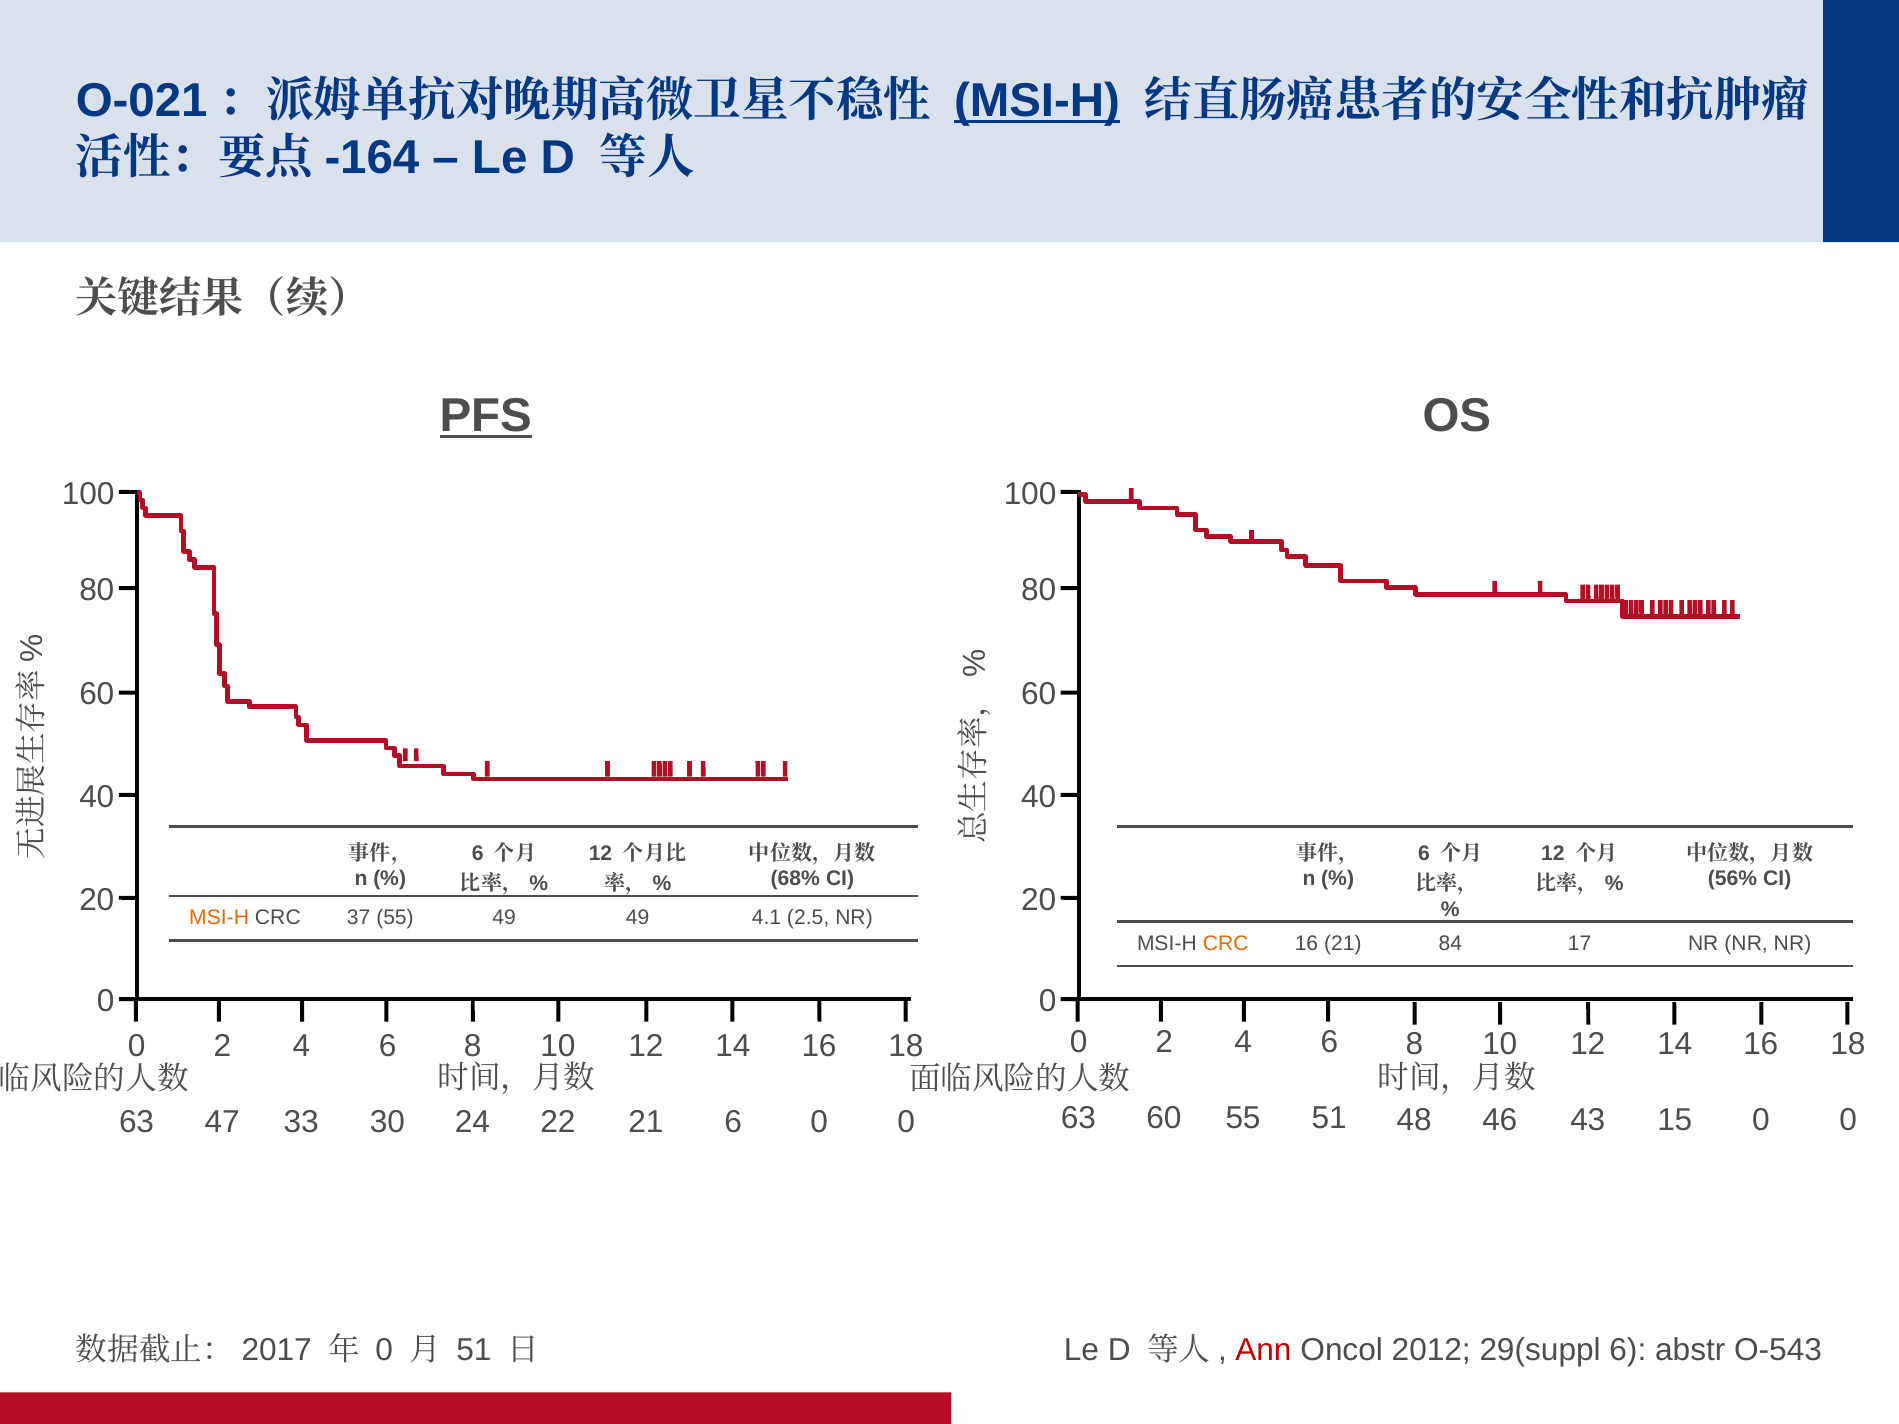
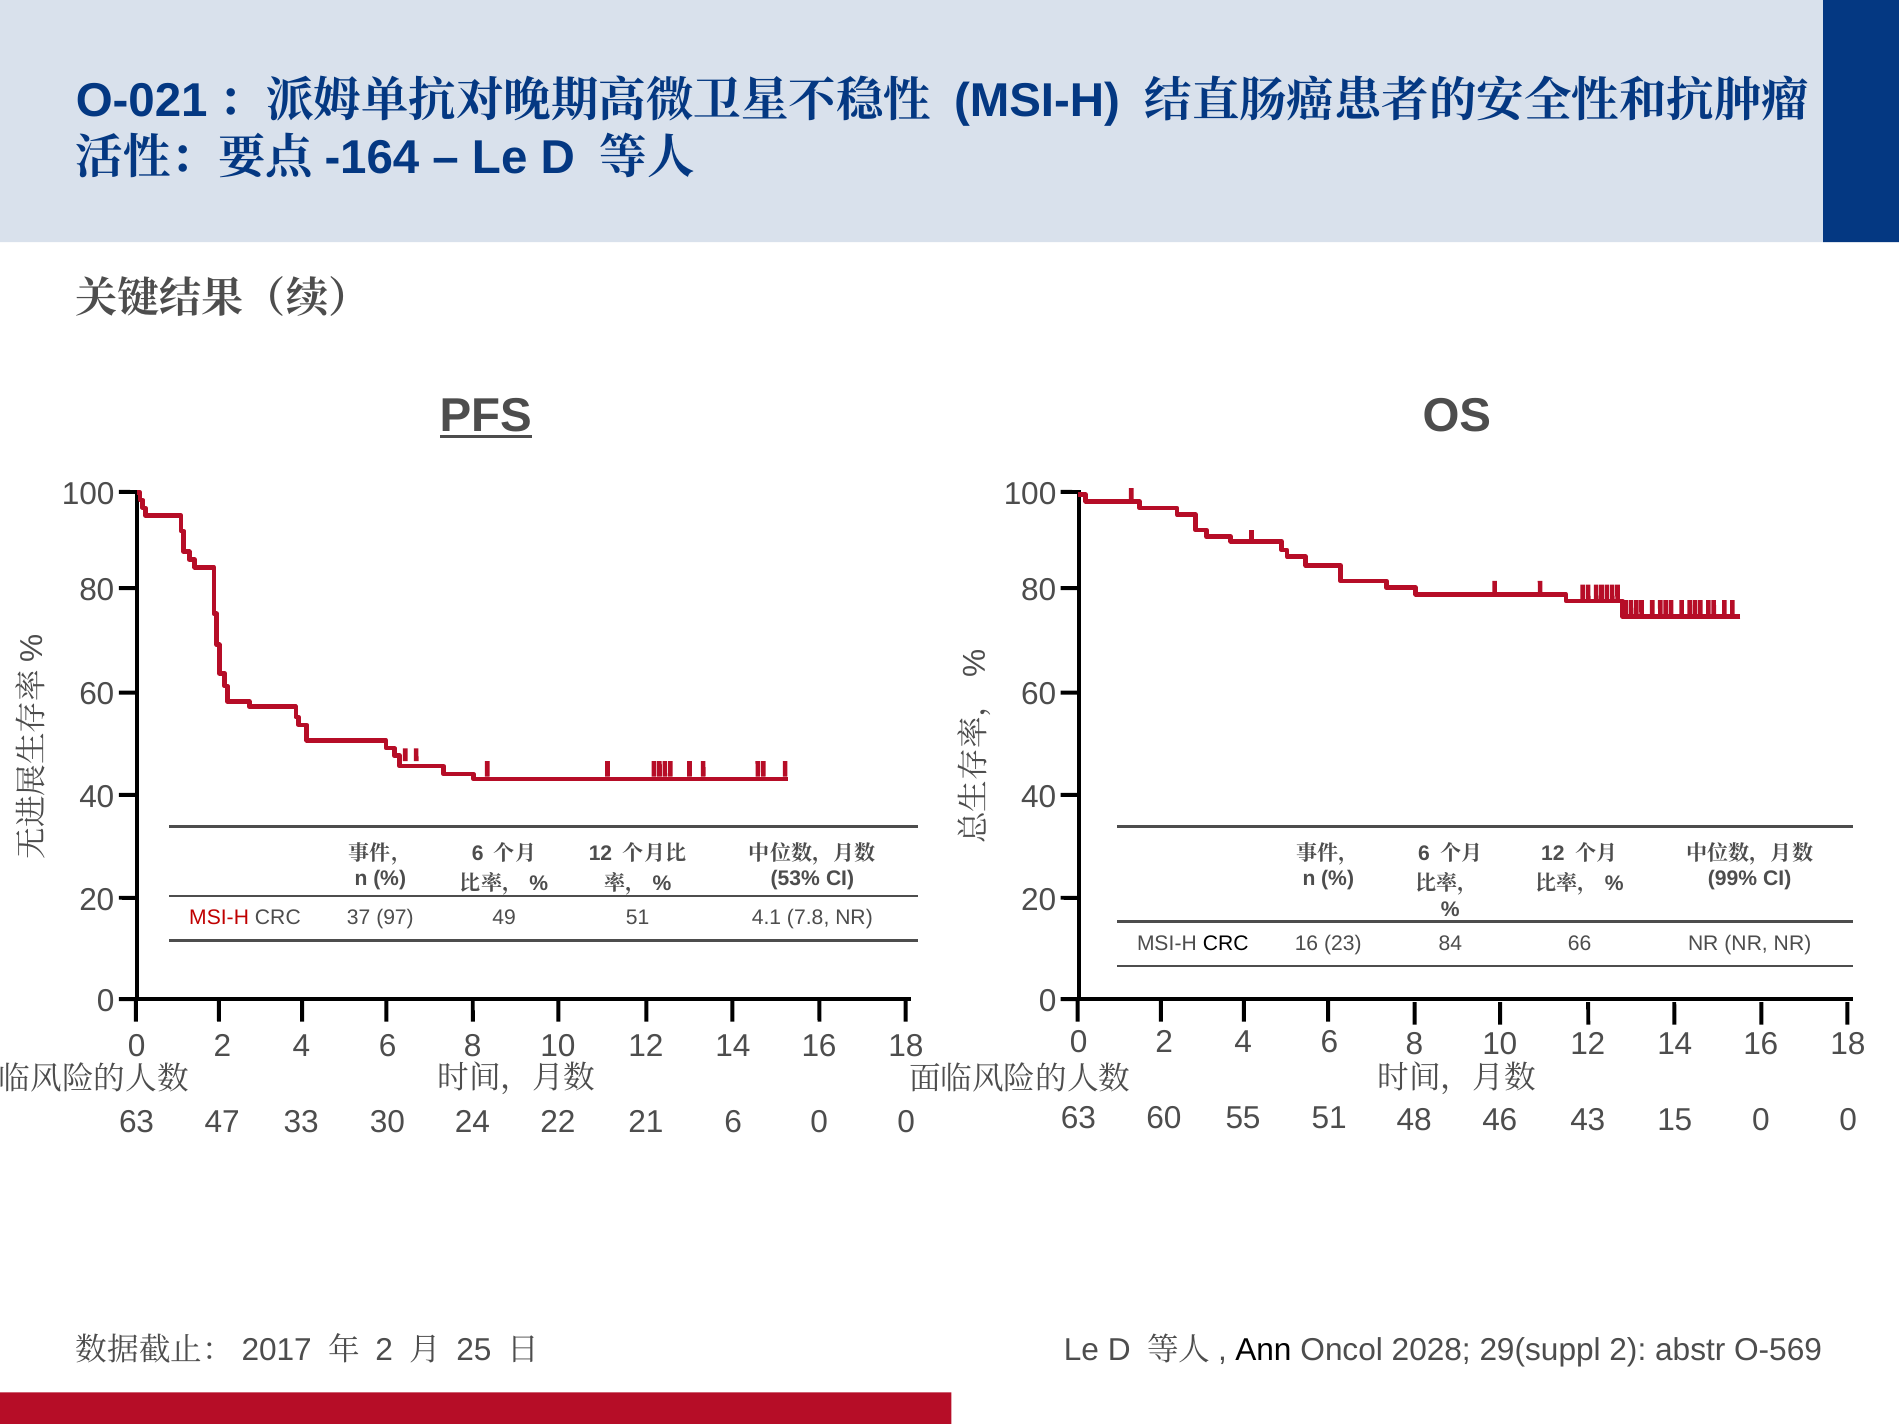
MSI-H underline: present -> none (1037, 101)
68%: 68% -> 53% (795, 879)
56%: 56% -> 99% (1732, 879)
MSI-H colour: orange -> red (219, 918)
37 55: 55 -> 97 (395, 918)
49 49: 49 -> 51 (638, 918)
2.5: 2.5 -> 7.8 (808, 918)
CRC colour: orange -> black (1226, 943)
16 21: 21 -> 23 (1343, 943)
17: 17 -> 66 (1580, 943)
0: 0 -> 2 (384, 1350)
51: 51 -> 25 (474, 1350)
Ann colour: red -> black (1263, 1350)
2012: 2012 -> 2028 (1431, 1350)
29(suppl 6: 6 -> 2 (1628, 1350)
O-543: O-543 -> O-569 (1778, 1350)
